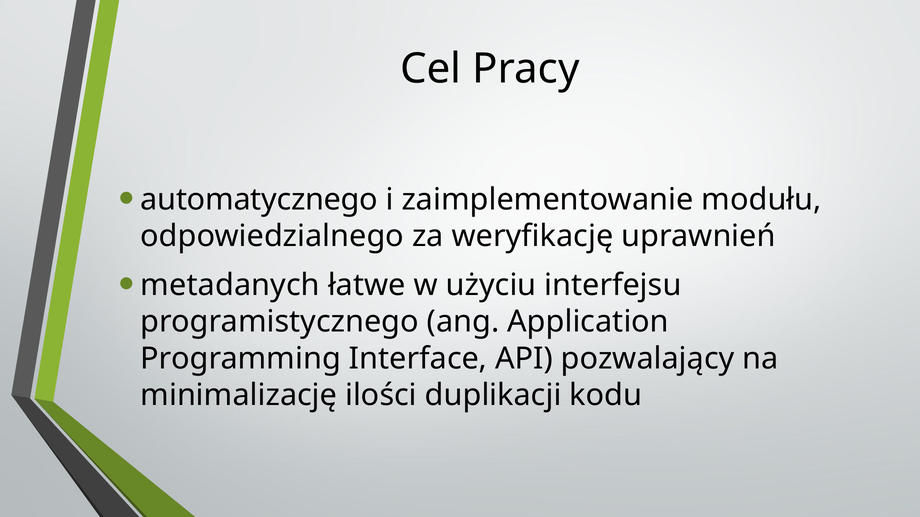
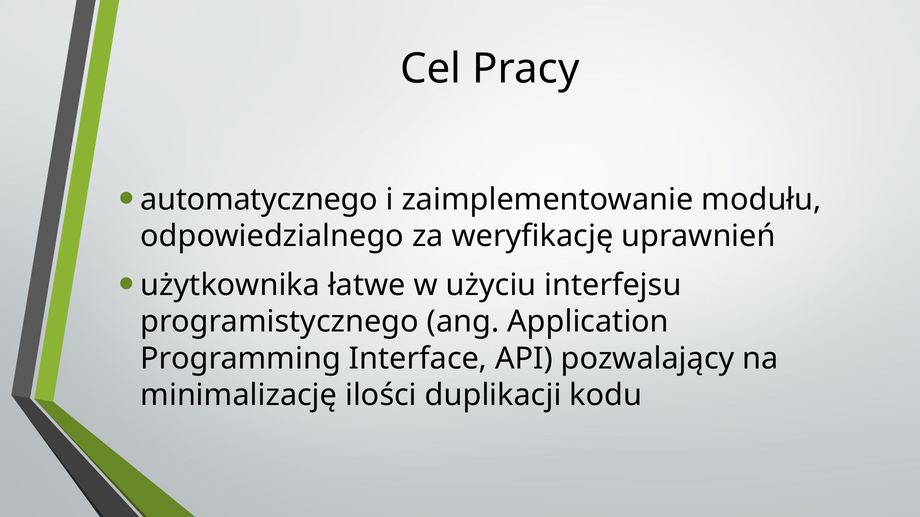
metadanych: metadanych -> użytkownika (230, 285)
